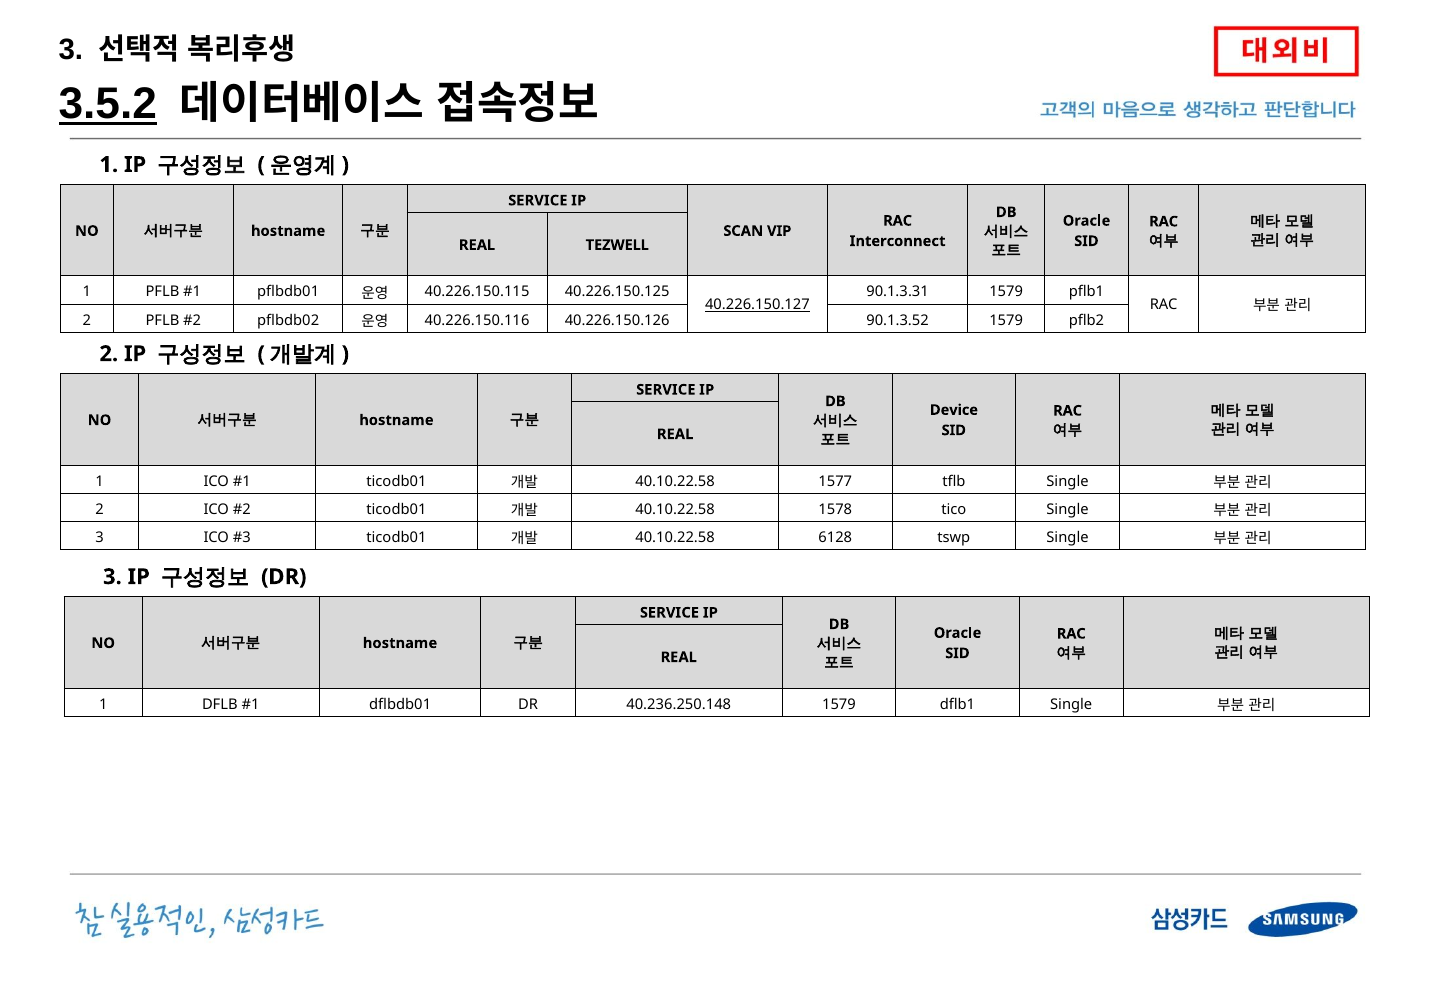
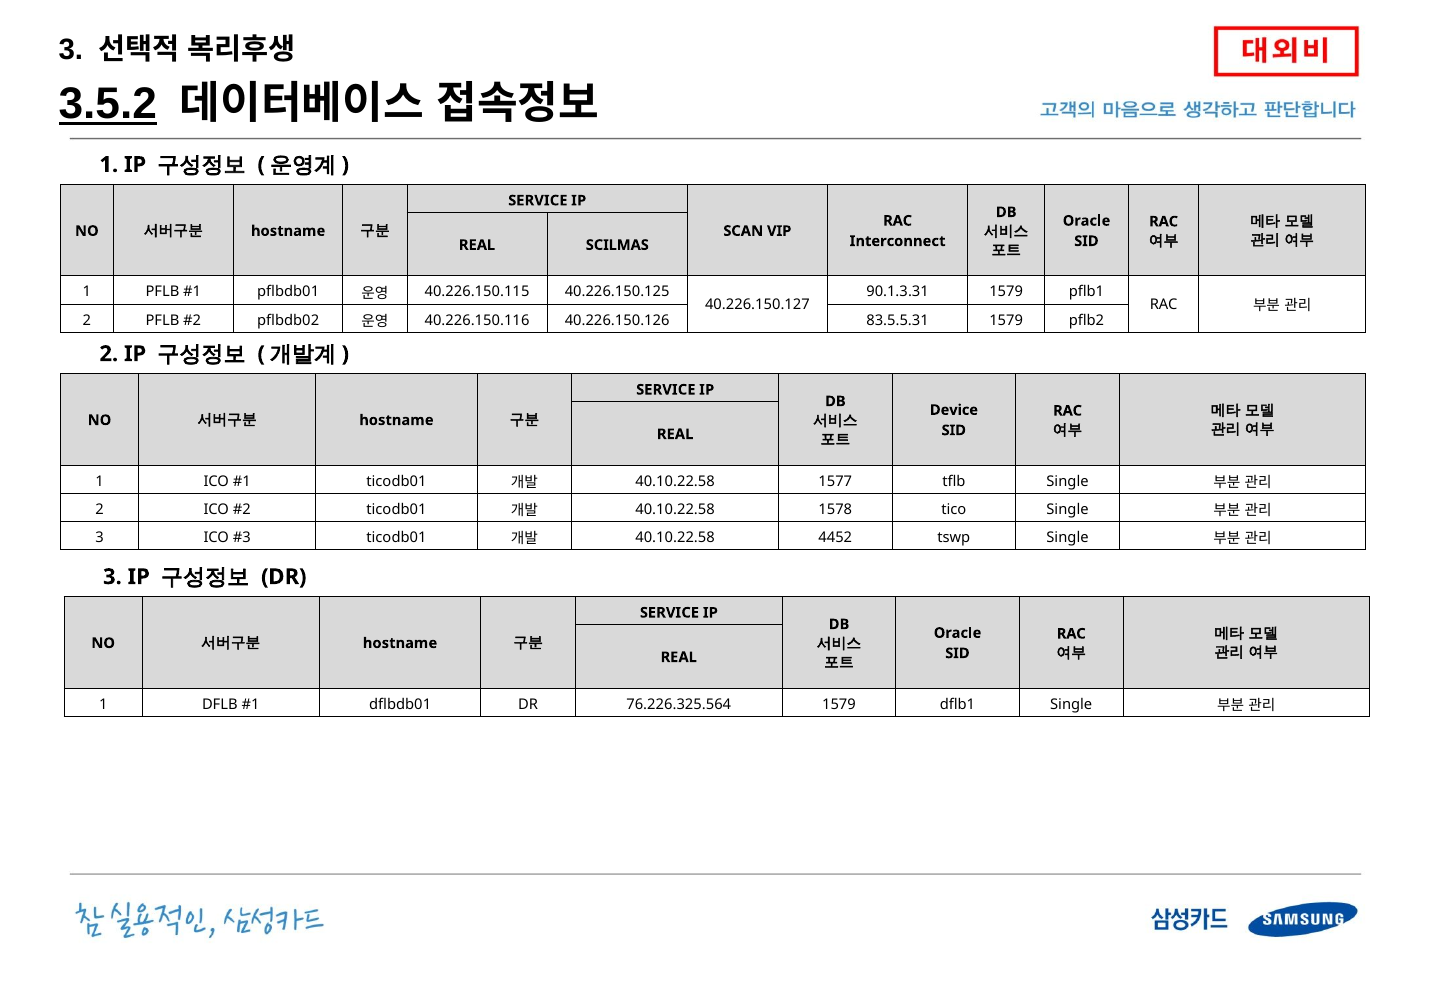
TEZWELL: TEZWELL -> SCILMAS (617, 245)
40.226.150.127 underline: present -> none (757, 305)
90.1.3.52: 90.1.3.52 -> 83.5.5.31 (898, 320)
6128: 6128 -> 4452 (835, 538)
40.236.250.148: 40.236.250.148 -> 76.226.325.564 (679, 704)
